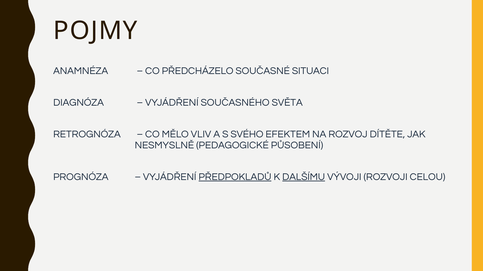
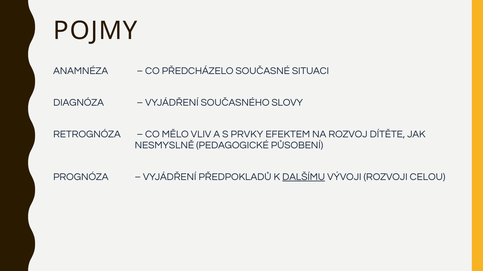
SVĚTA: SVĚTA -> SLOVY (287, 103)
SVÉHO: SVÉHO -> PRVKY (247, 135)
PŘEDPOKLADŮ underline: present -> none (235, 177)
